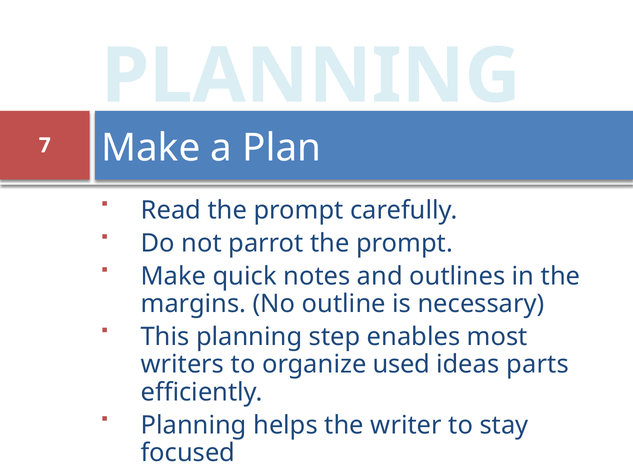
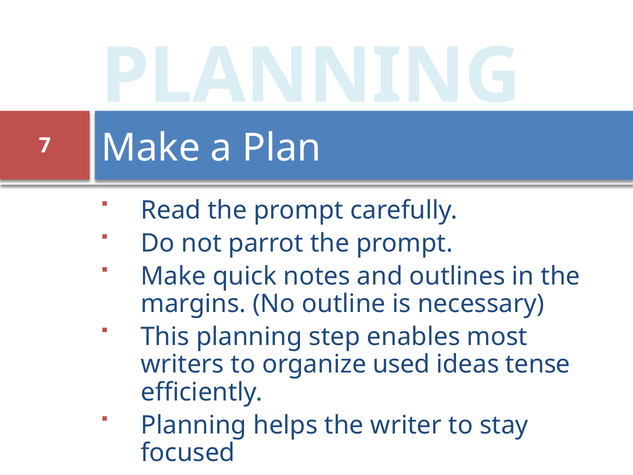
parts: parts -> tense (538, 364)
